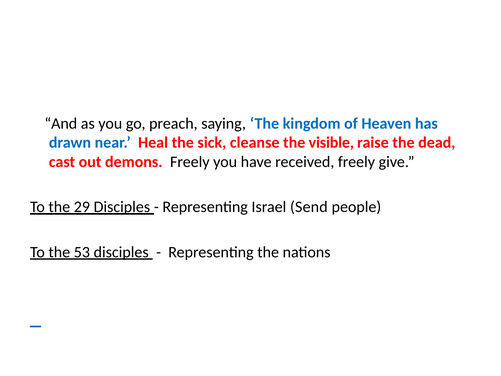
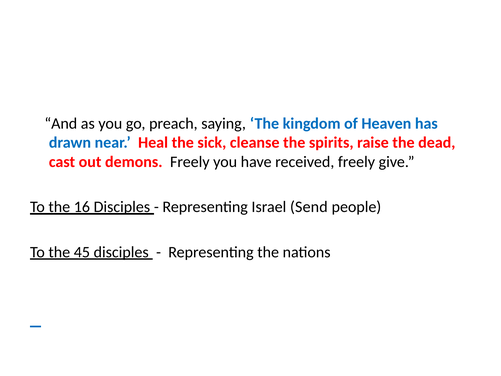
visible: visible -> spirits (331, 143)
29: 29 -> 16 (82, 207)
53: 53 -> 45 (82, 252)
